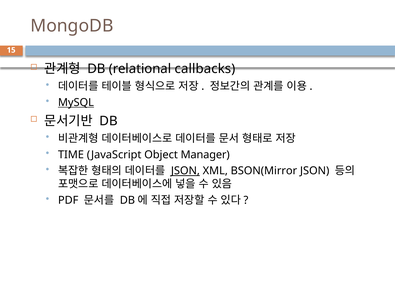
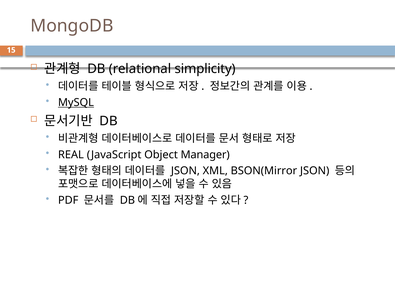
callbacks: callbacks -> simplicity (205, 69)
TIME: TIME -> REAL (71, 154)
JSON underline: present -> none (185, 170)
